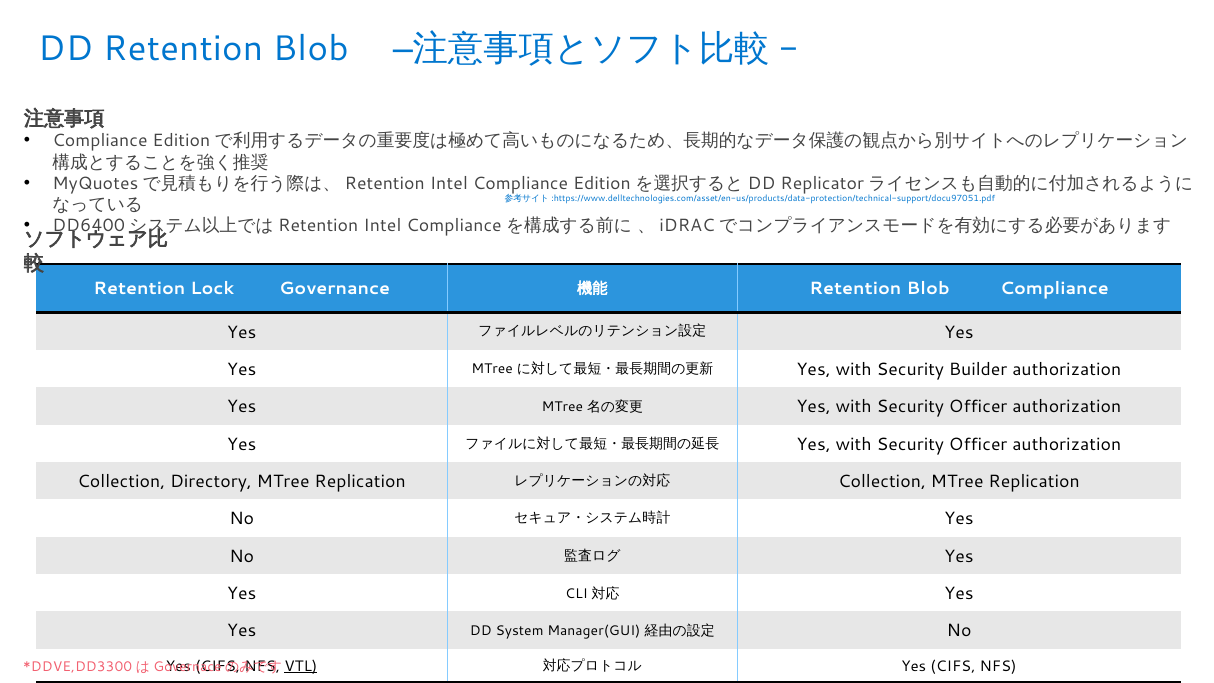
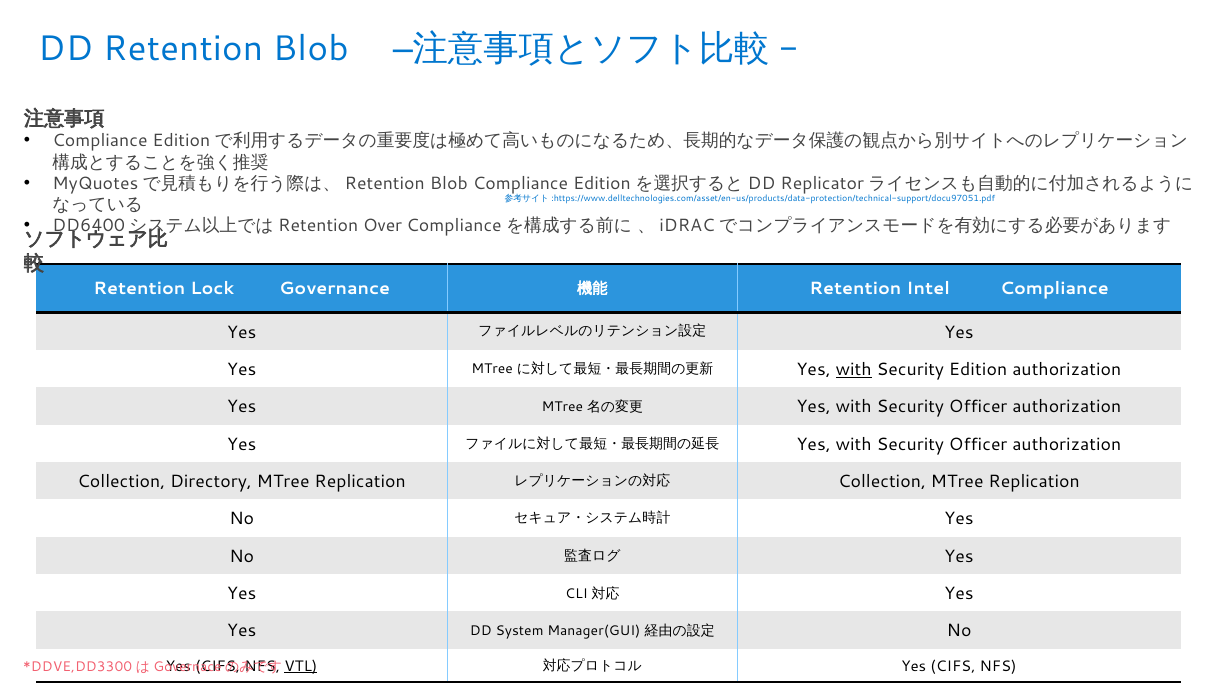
Intel: Intel -> Blob (449, 183)
Intel: Intel -> Over (383, 226)
Blob: Blob -> Intel (928, 289)
with underline: none -> present (854, 370)
Security Builder: Builder -> Edition (978, 370)
